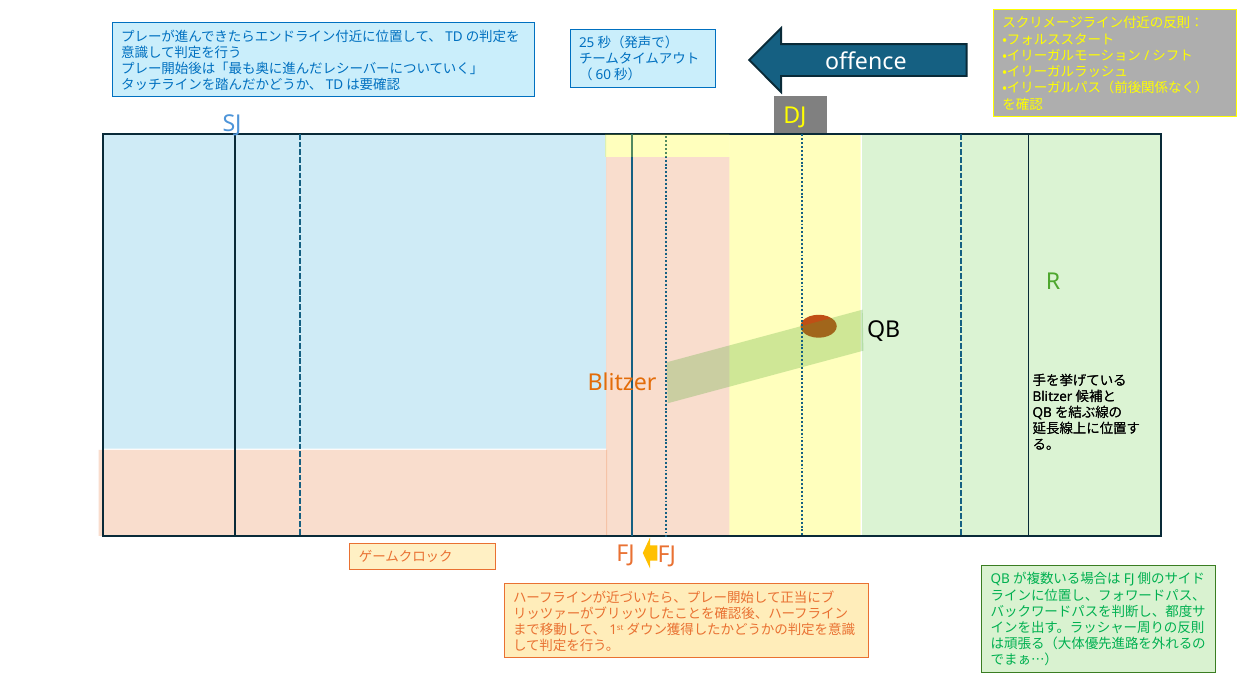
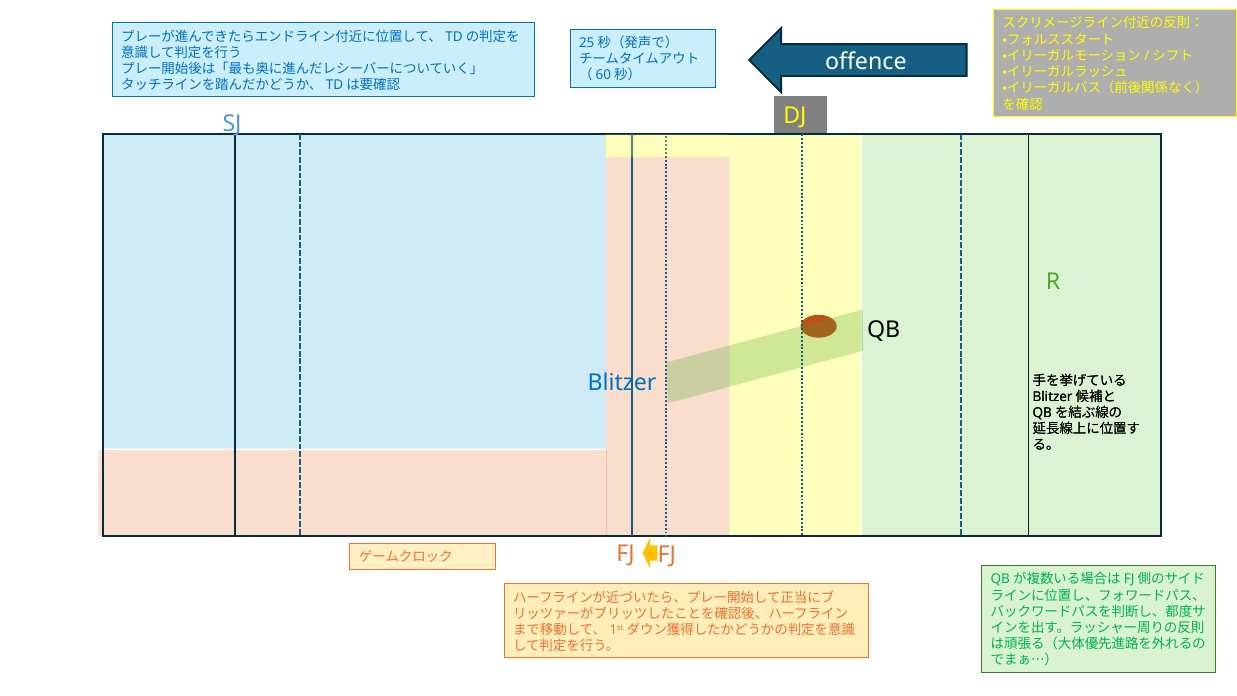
Blitzer colour: orange -> blue (622, 382)
